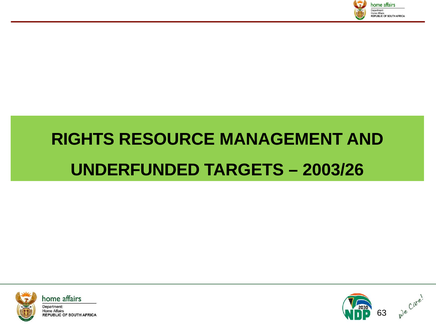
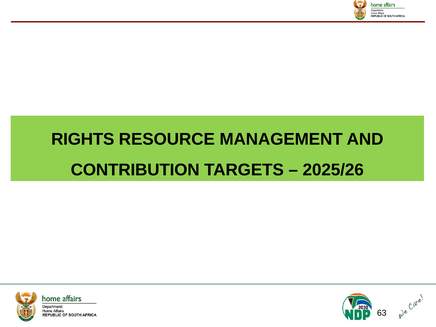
UNDERFUNDED: UNDERFUNDED -> CONTRIBUTION (135, 170)
2003/26: 2003/26 -> 2025/26 (333, 170)
